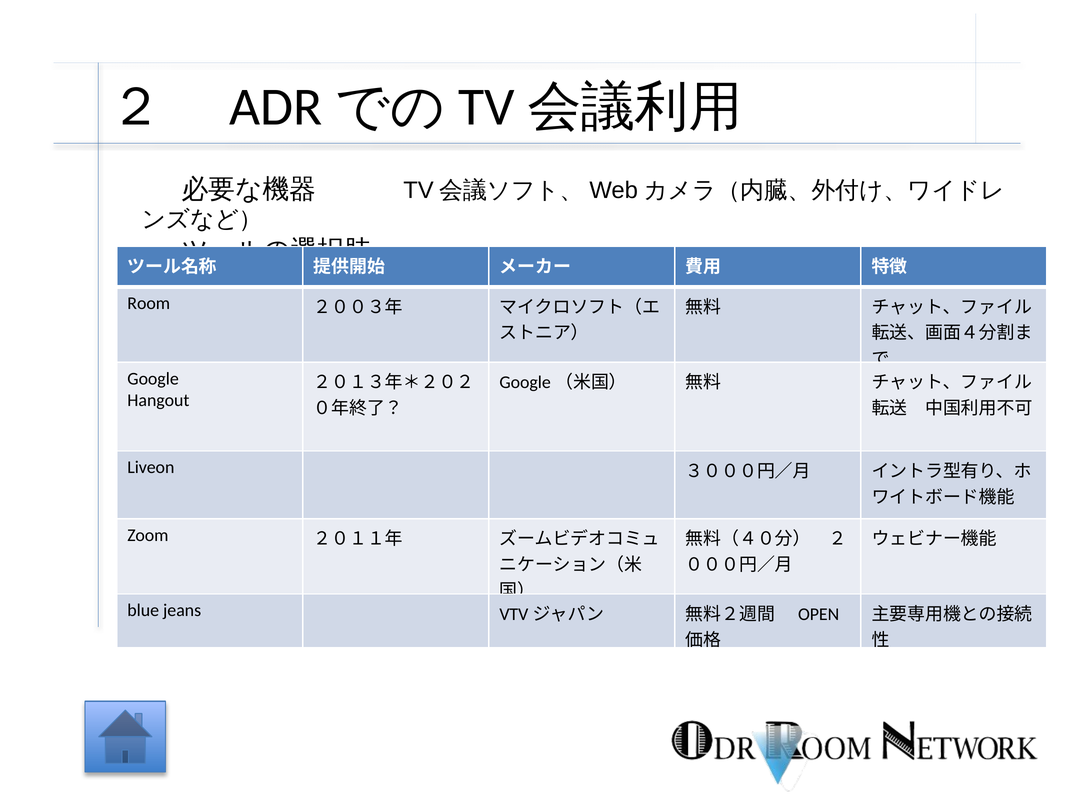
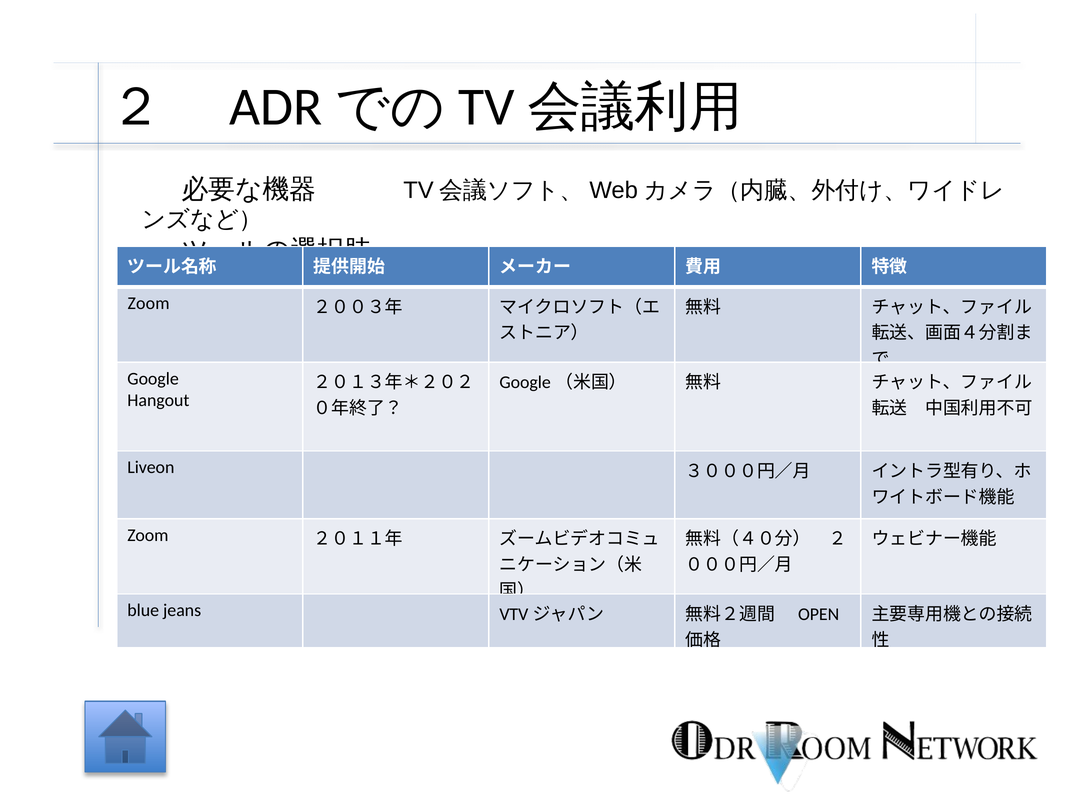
Room: Room -> Zoom (149, 303)
